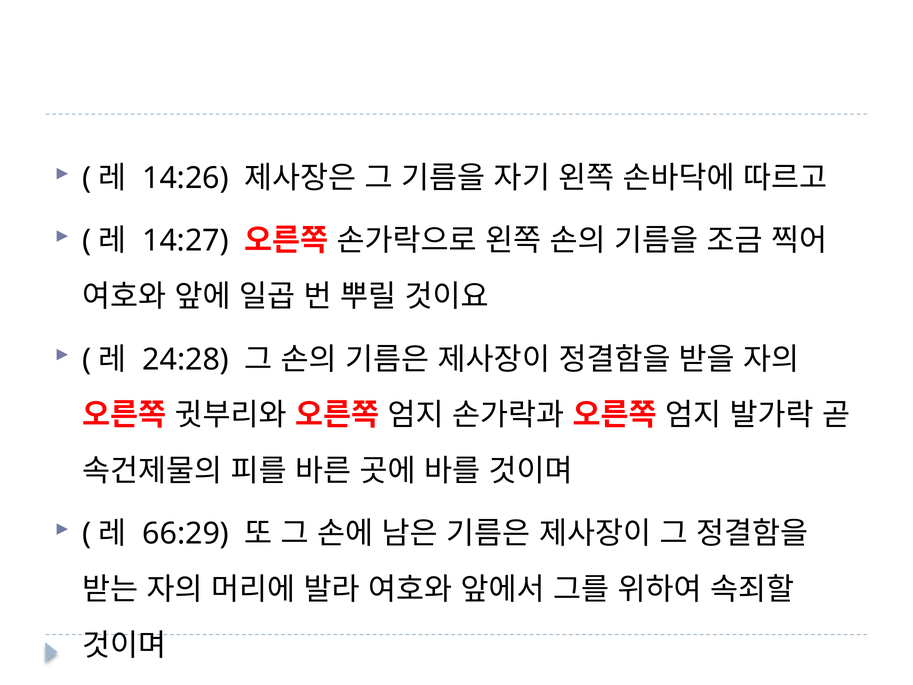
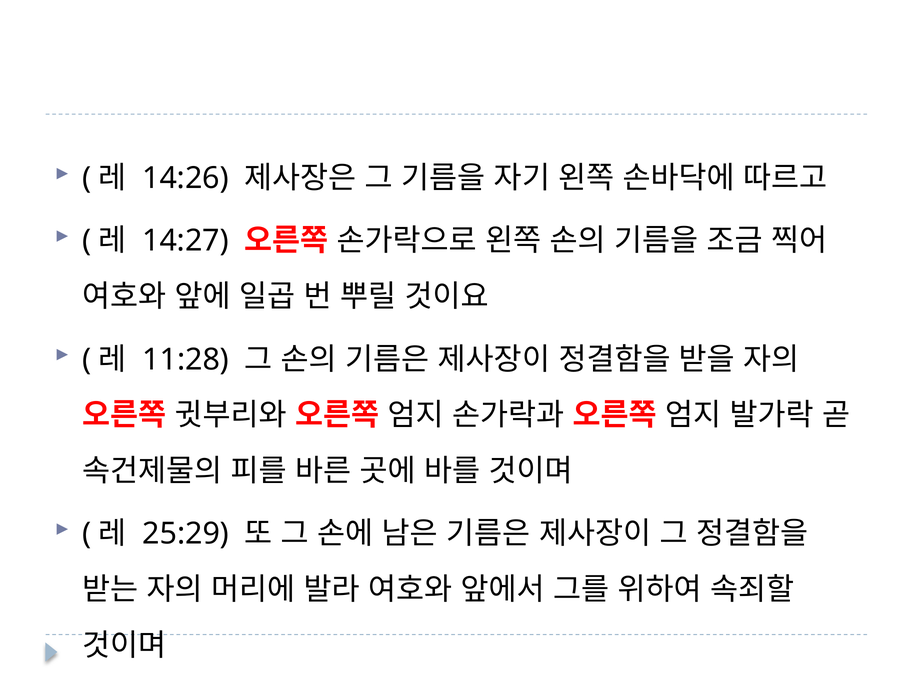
24:28: 24:28 -> 11:28 (186, 359)
66:29: 66:29 -> 25:29 (186, 534)
